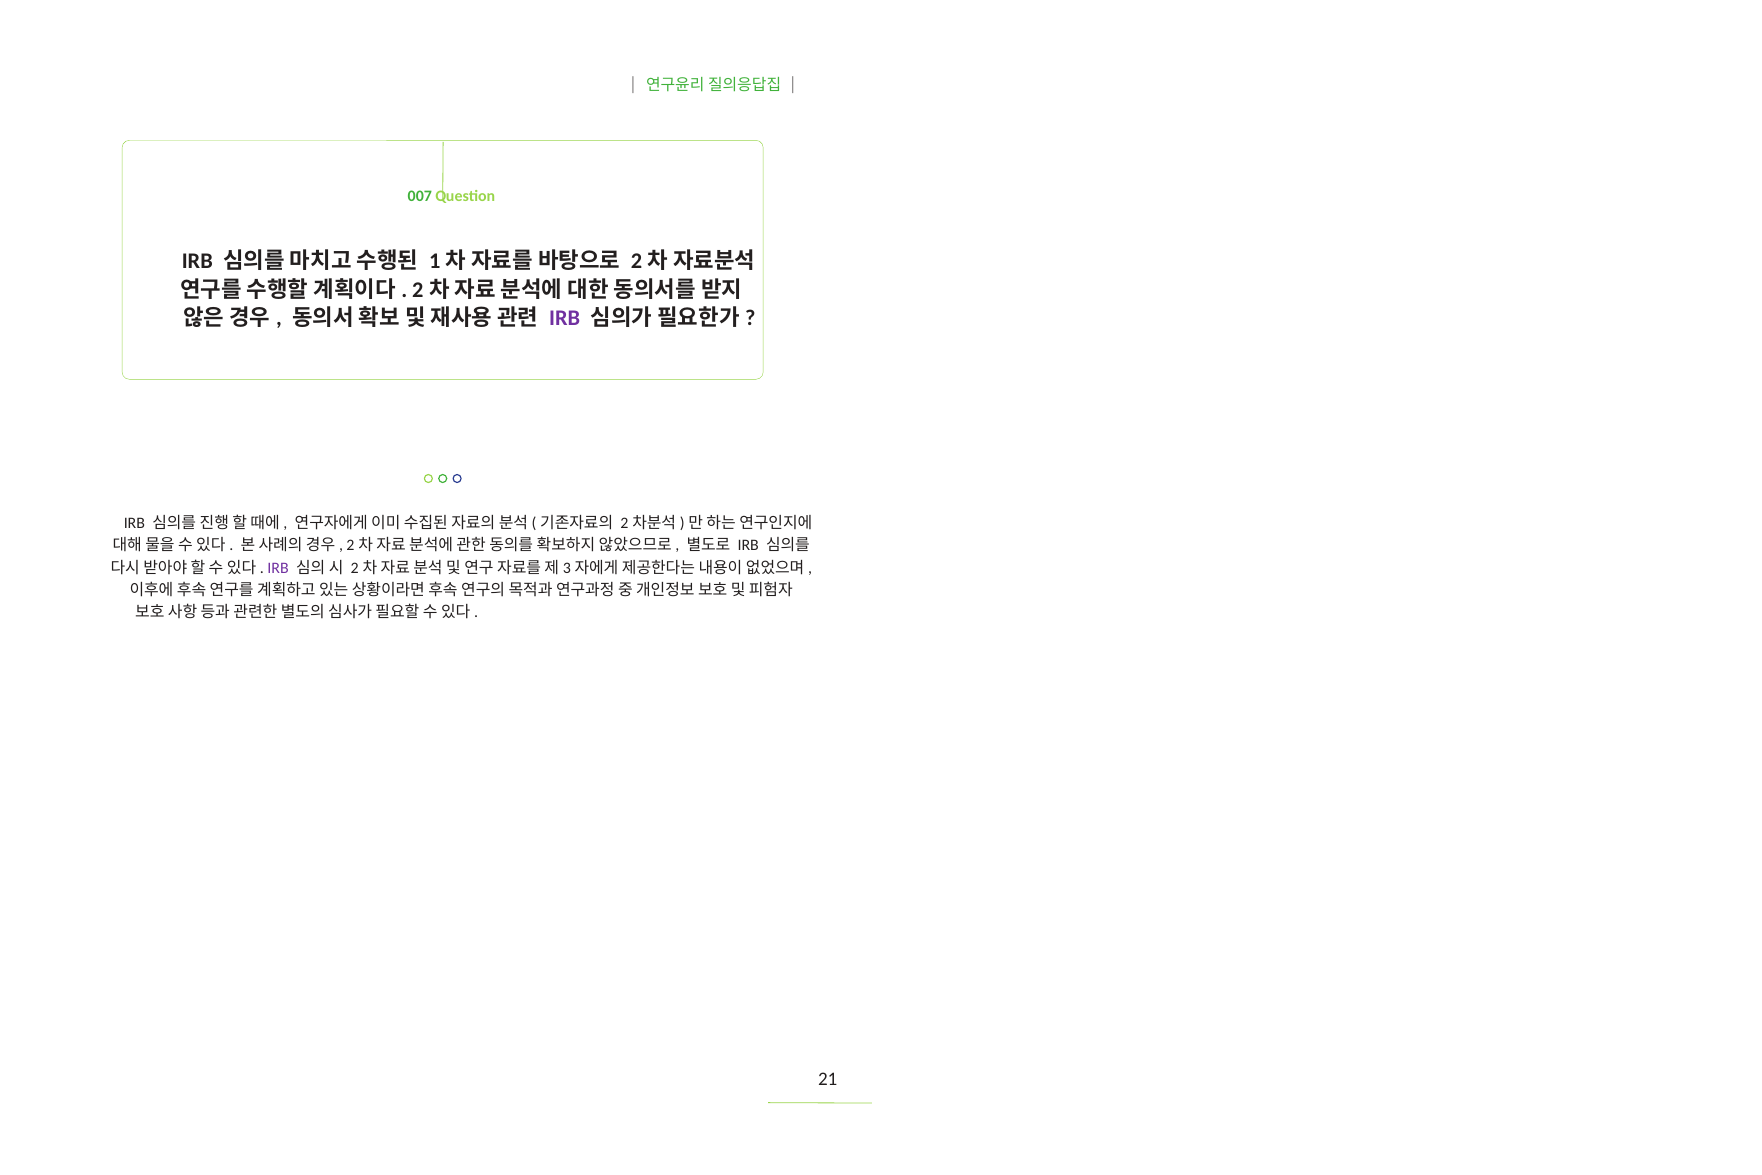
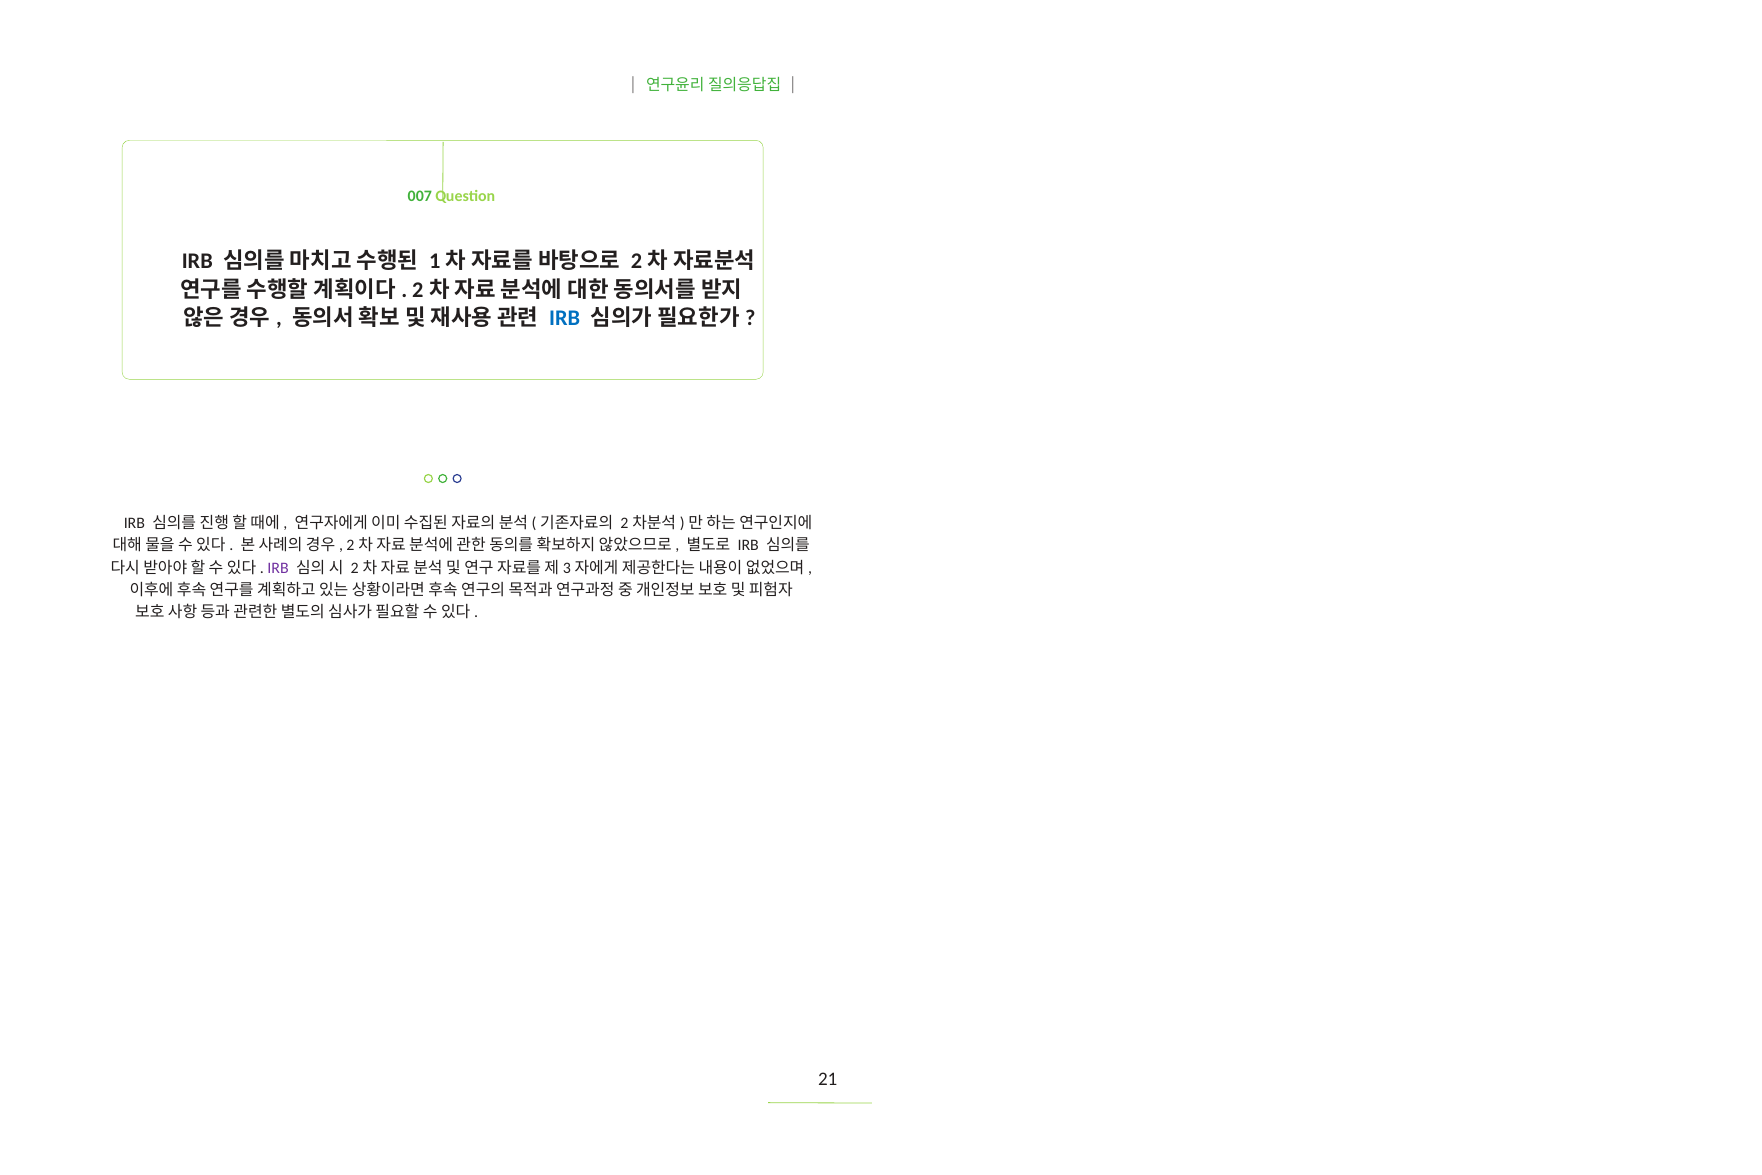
IRB colour: purple -> blue (565, 318)
